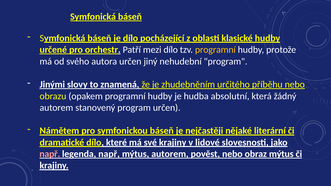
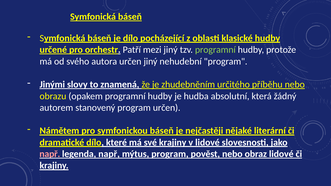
mezi dílo: dílo -> jiný (171, 50)
programní colour: yellow -> light green (215, 50)
mýtus autorem: autorem -> program (170, 154)
obraz mýtus: mýtus -> lidové (281, 154)
